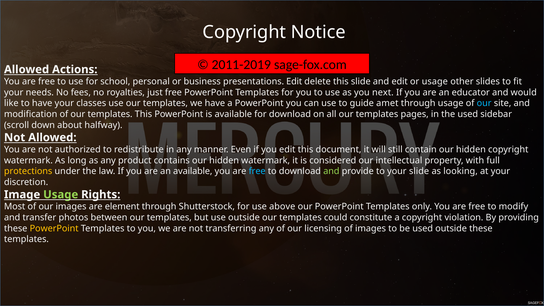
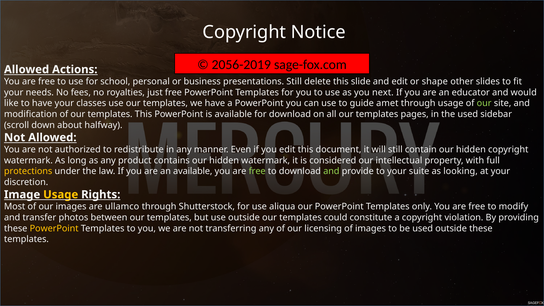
2011-2019: 2011-2019 -> 2056-2019 (241, 65)
presentations Edit: Edit -> Still (294, 82)
or usage: usage -> shape (435, 82)
our colour: light blue -> light green (484, 103)
free colour: light blue -> light green (257, 171)
your slide: slide -> suite (419, 171)
Usage colour: light green -> yellow (61, 195)
element: element -> ullamco (122, 207)
above: above -> aliqua (282, 207)
